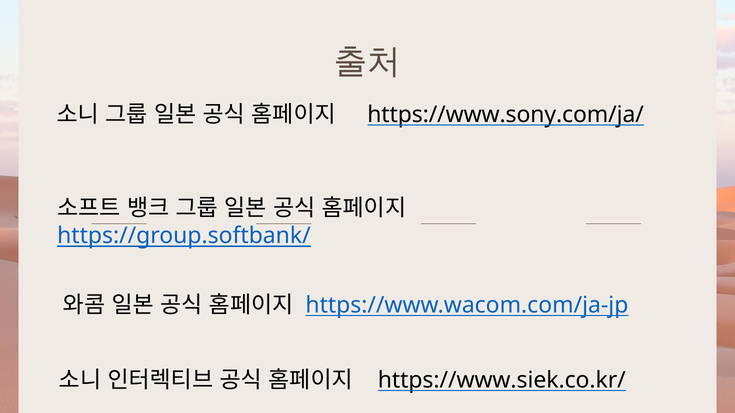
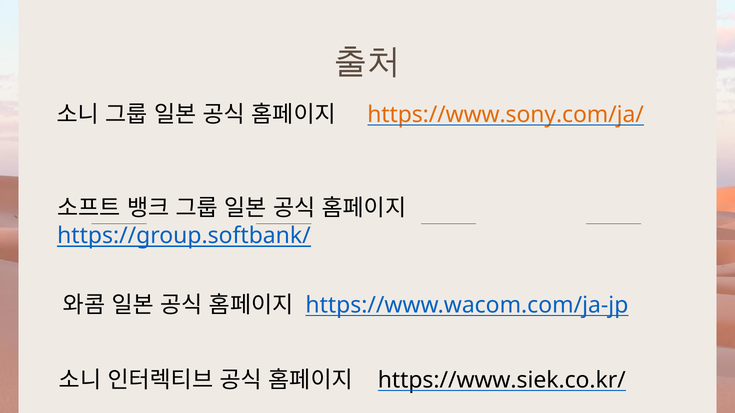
https://www.sony.com/ja/ colour: black -> orange (506, 115)
